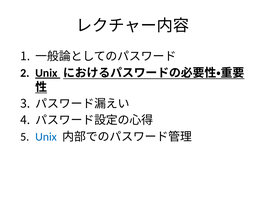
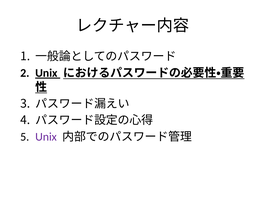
Unix colour: blue -> purple (46, 137)
